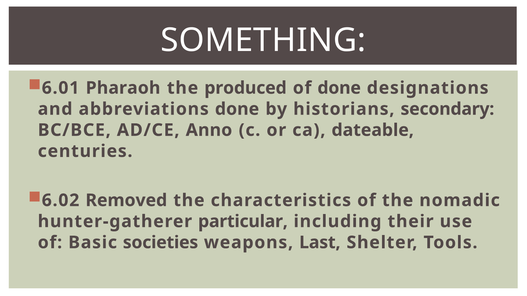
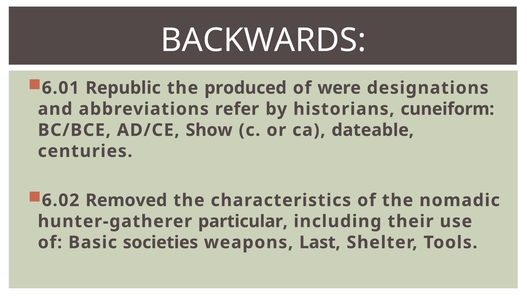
SOMETHING: SOMETHING -> BACKWARDS (263, 40)
Pharaoh: Pharaoh -> Republic (123, 88)
of done: done -> were (339, 88)
abbreviations done: done -> refer (237, 109)
secondary: secondary -> cuneiform (447, 109)
Anno: Anno -> Show (209, 130)
